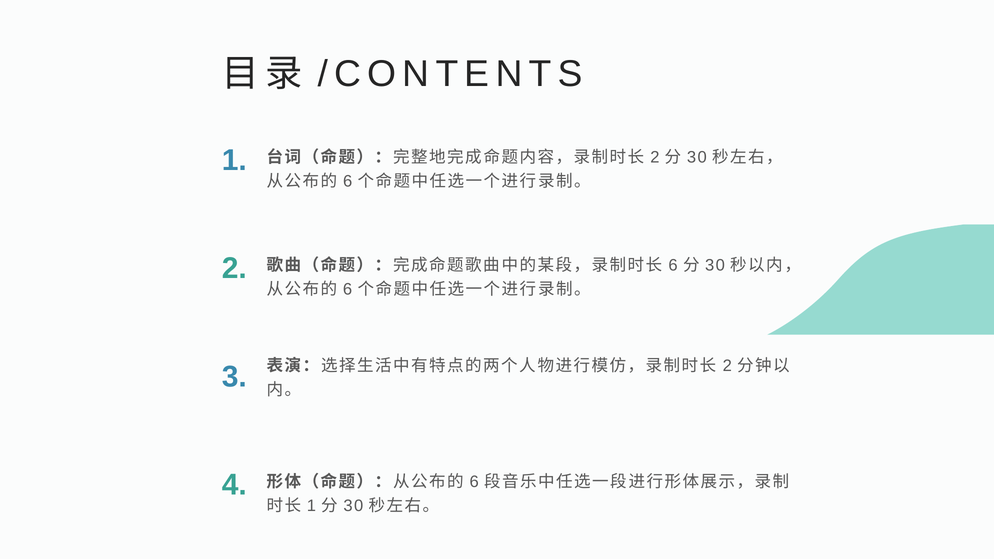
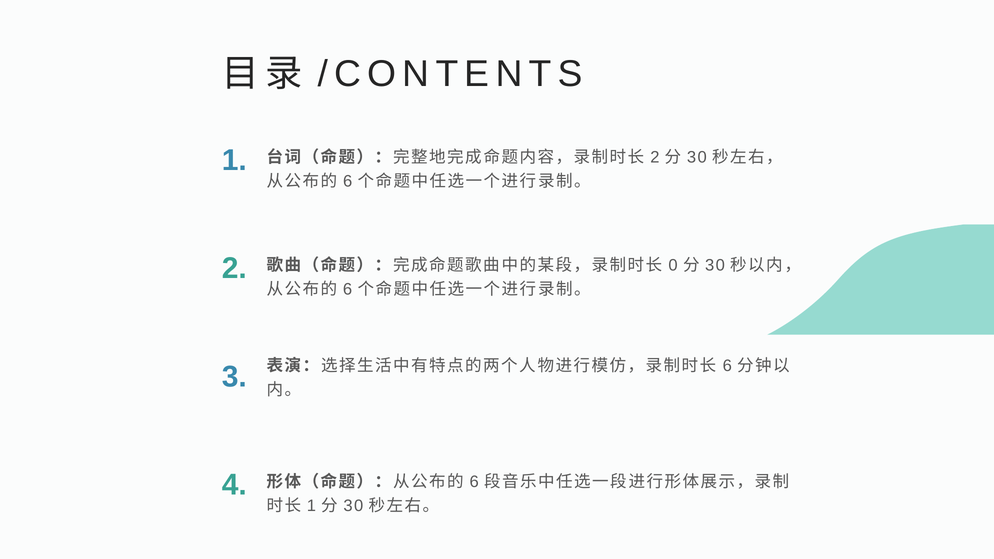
6: 6 -> 0 (673, 266)
2: 2 -> 6 (727, 366)
